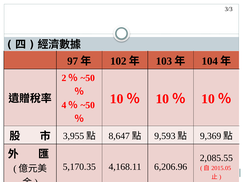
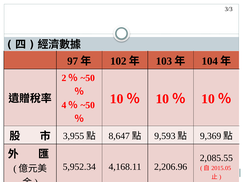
5,170.35: 5,170.35 -> 5,952.34 (79, 167)
6,206.96: 6,206.96 -> 2,206.96 (171, 167)
